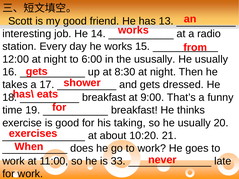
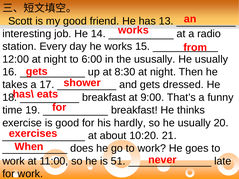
taking: taking -> hardly (130, 123)
33: 33 -> 51 (118, 161)
